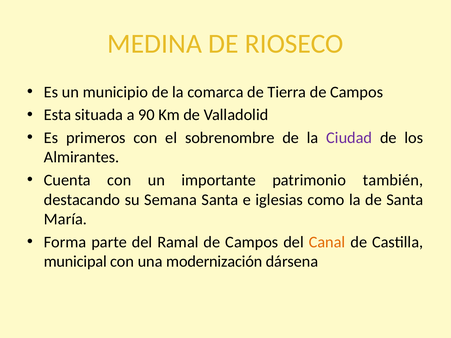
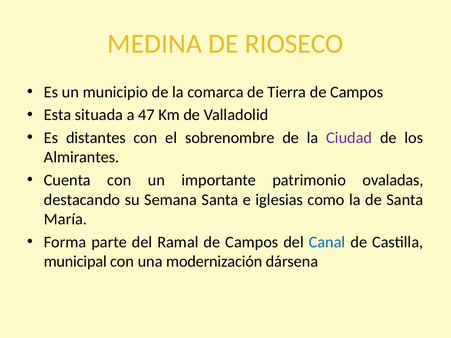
90: 90 -> 47 (147, 115)
primeros: primeros -> distantes (96, 138)
también: también -> ovaladas (393, 180)
Canal colour: orange -> blue (327, 242)
